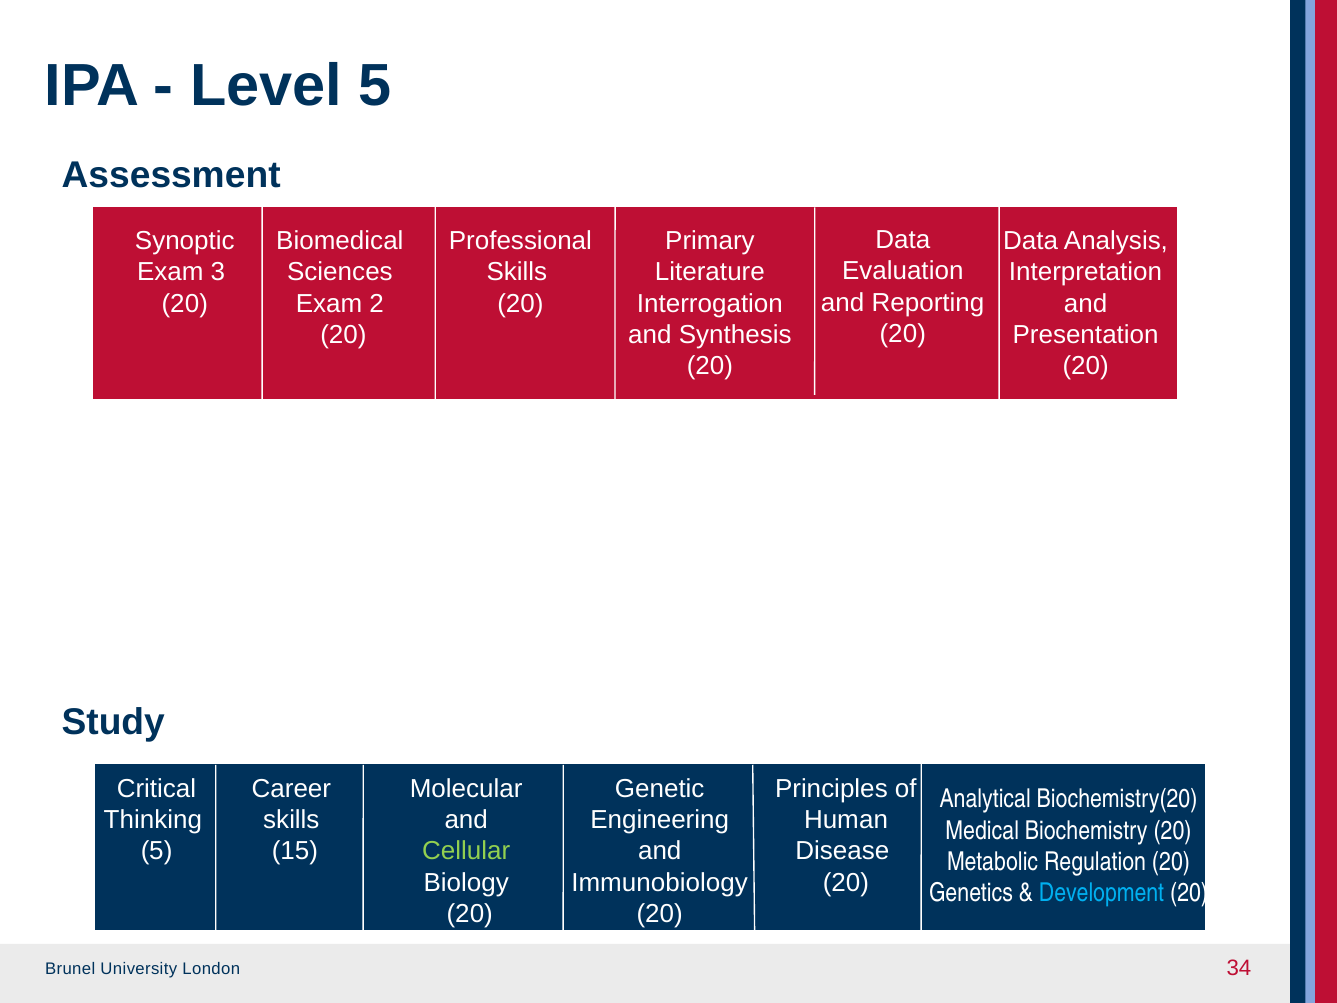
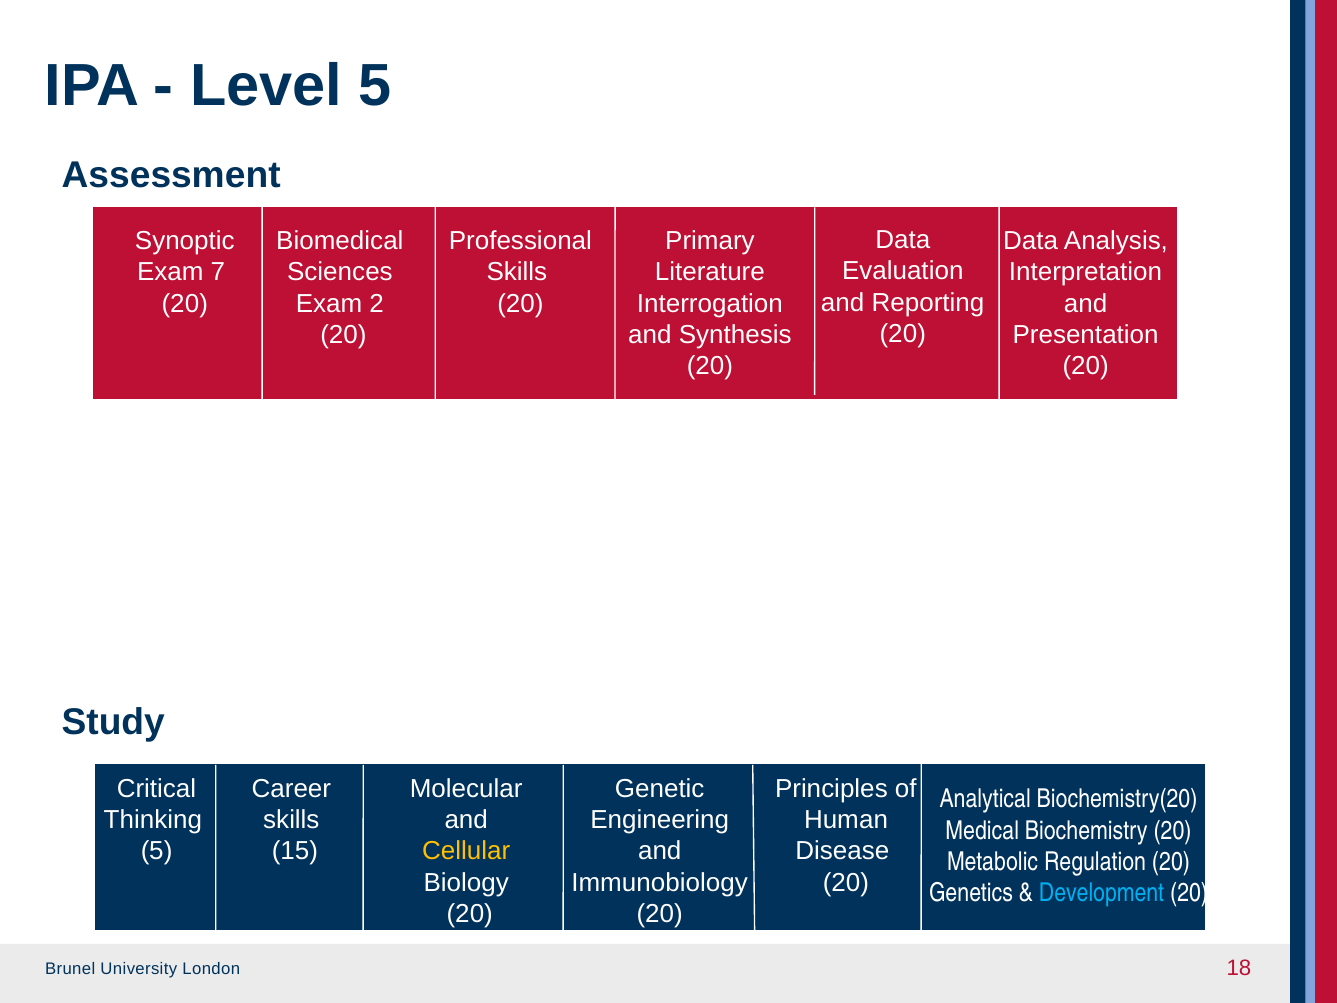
3: 3 -> 7 (218, 272)
Cellular colour: light green -> yellow (466, 851)
34: 34 -> 18 (1239, 968)
